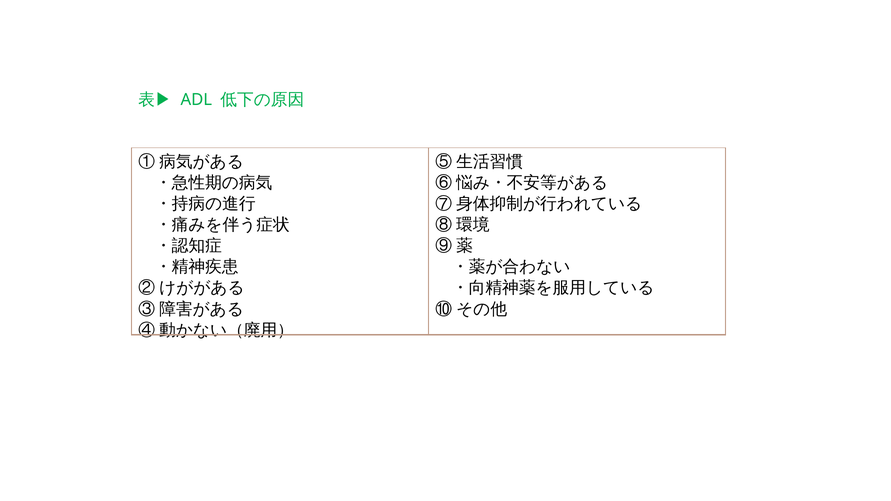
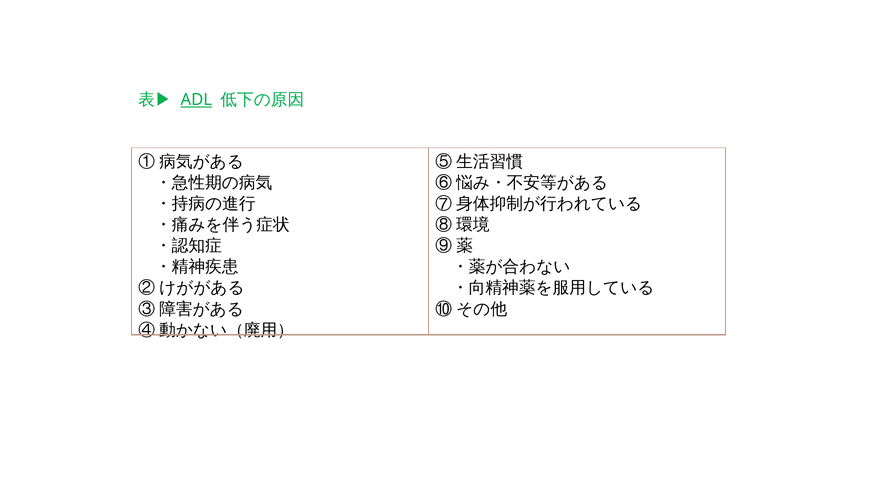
ADL underline: none -> present (196, 100)
